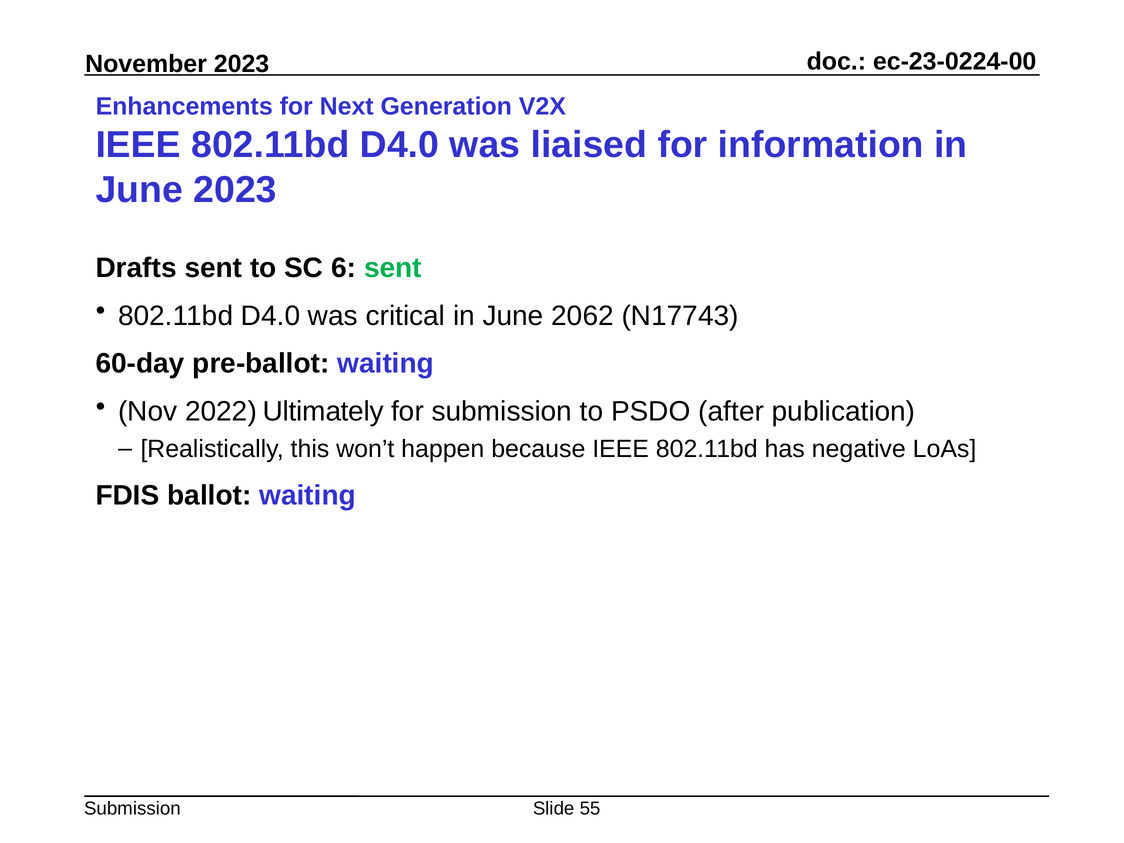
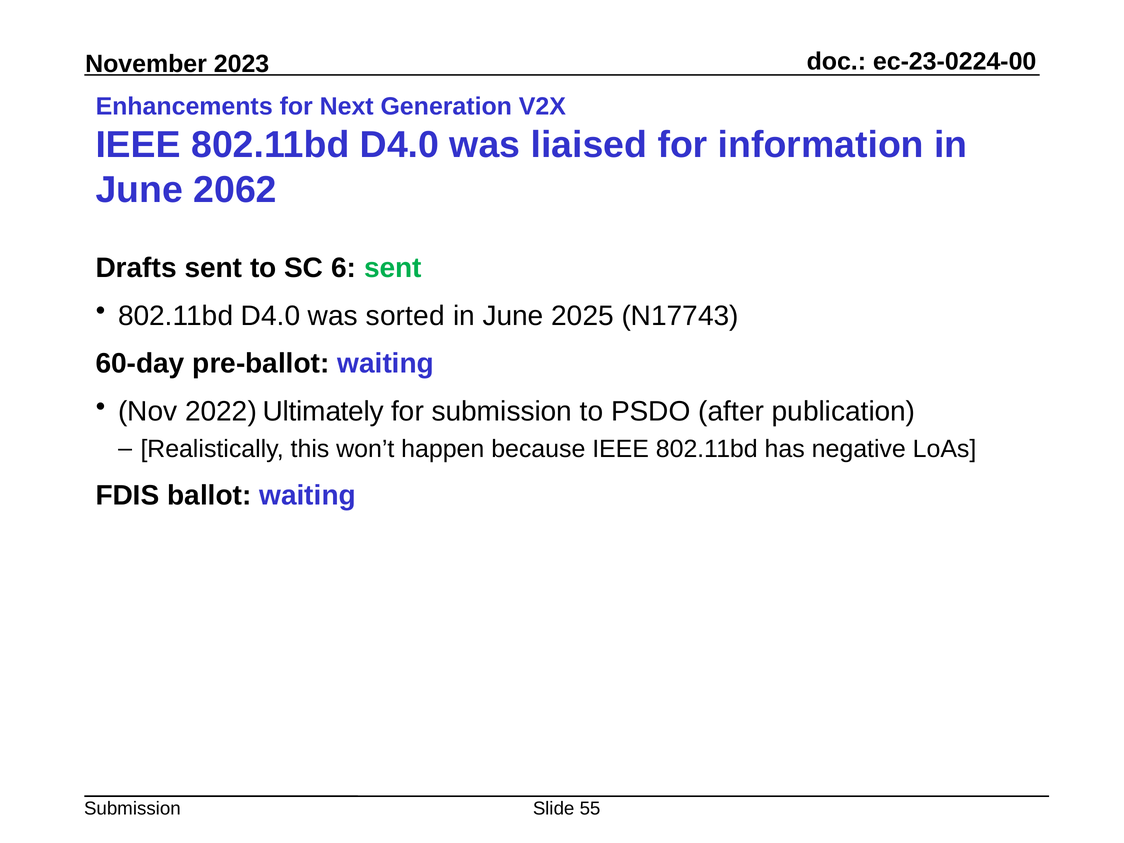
June 2023: 2023 -> 2062 (235, 190)
critical: critical -> sorted (405, 316)
2062: 2062 -> 2025 (583, 316)
